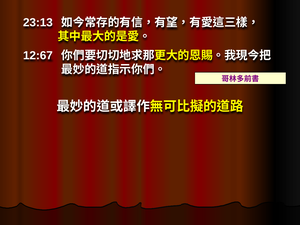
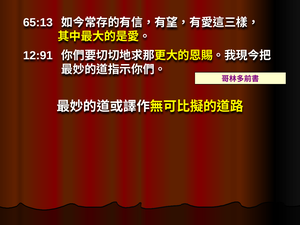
23:13: 23:13 -> 65:13 (38, 23)
12:67: 12:67 -> 12:91 (38, 56)
